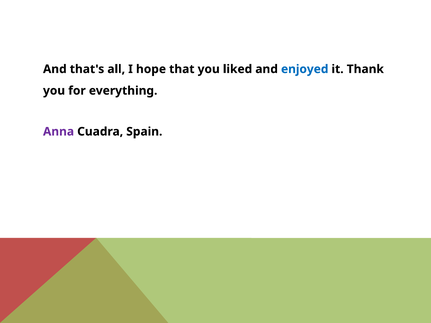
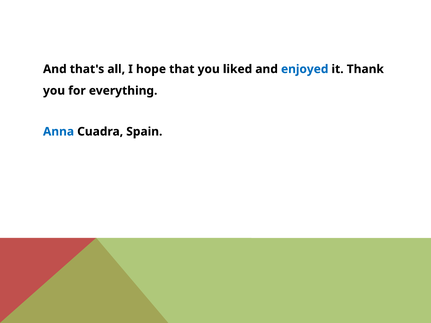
Anna colour: purple -> blue (59, 132)
